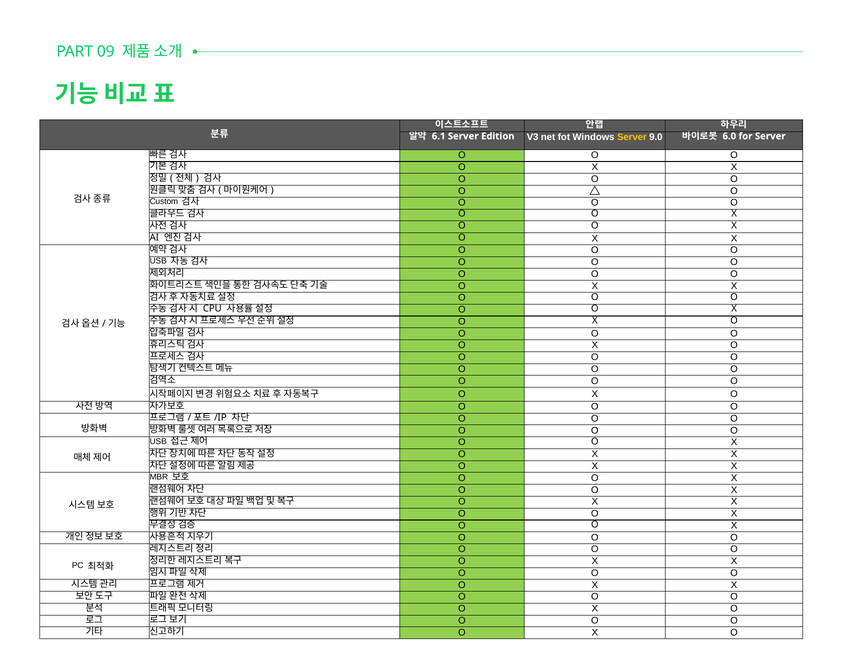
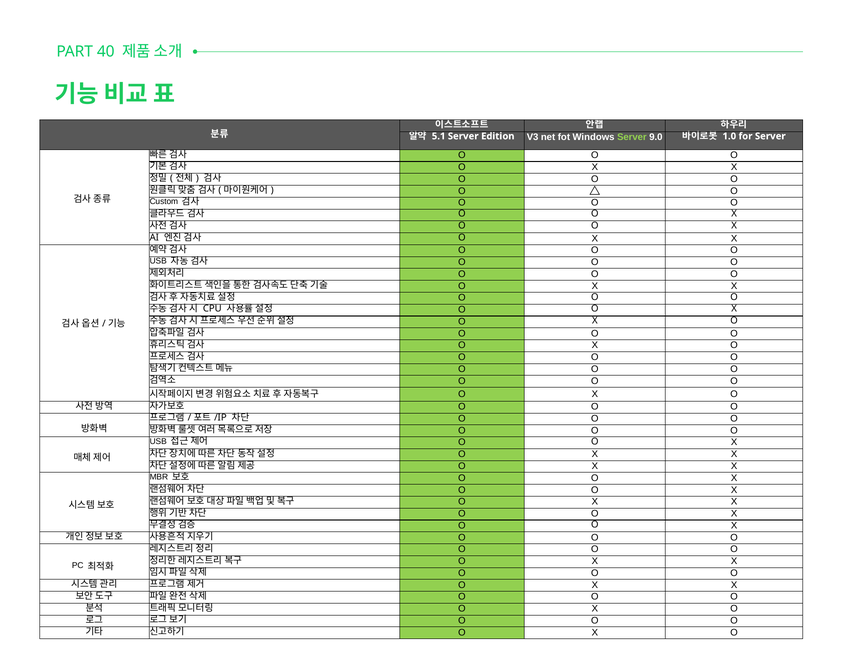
09: 09 -> 40 (106, 51)
6.1: 6.1 -> 5.1 (439, 136)
Server colour: yellow -> light green (632, 137)
6.0: 6.0 -> 1.0 (729, 136)
